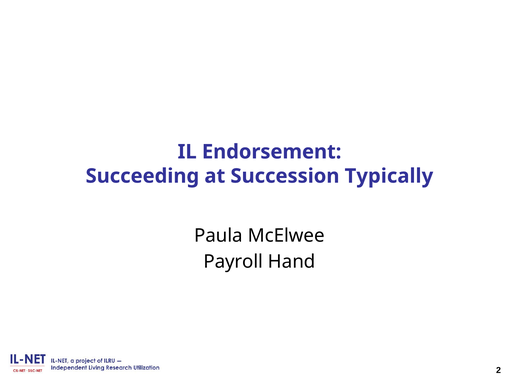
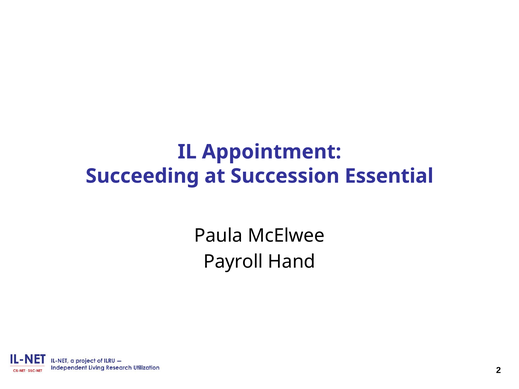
Endorsement: Endorsement -> Appointment (272, 152)
Typically: Typically -> Essential (389, 176)
